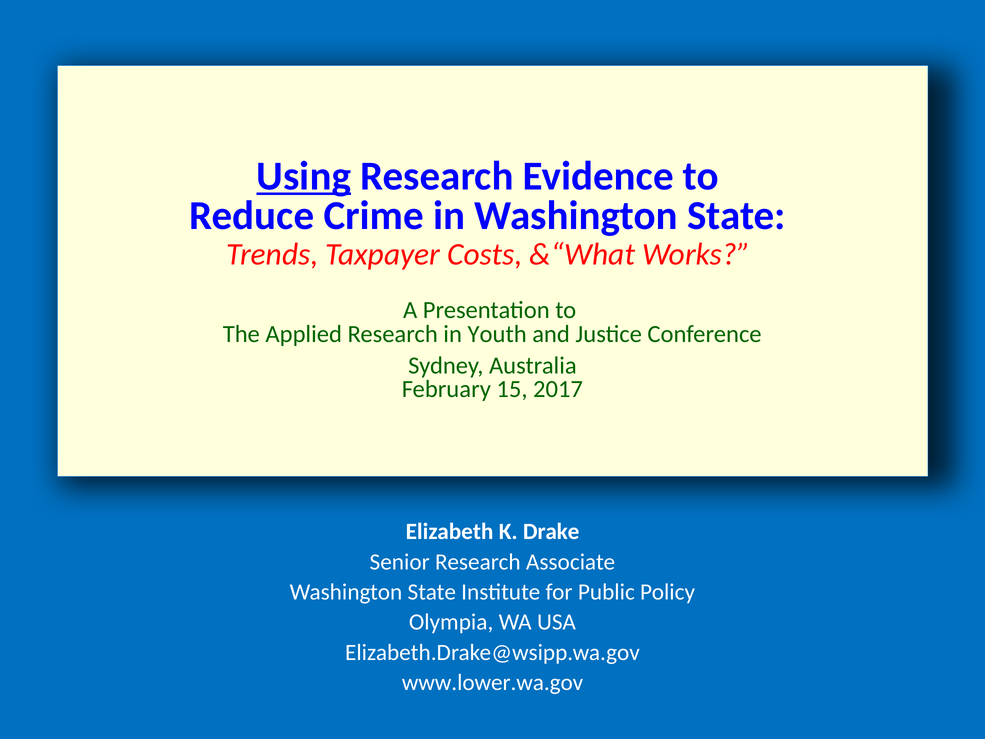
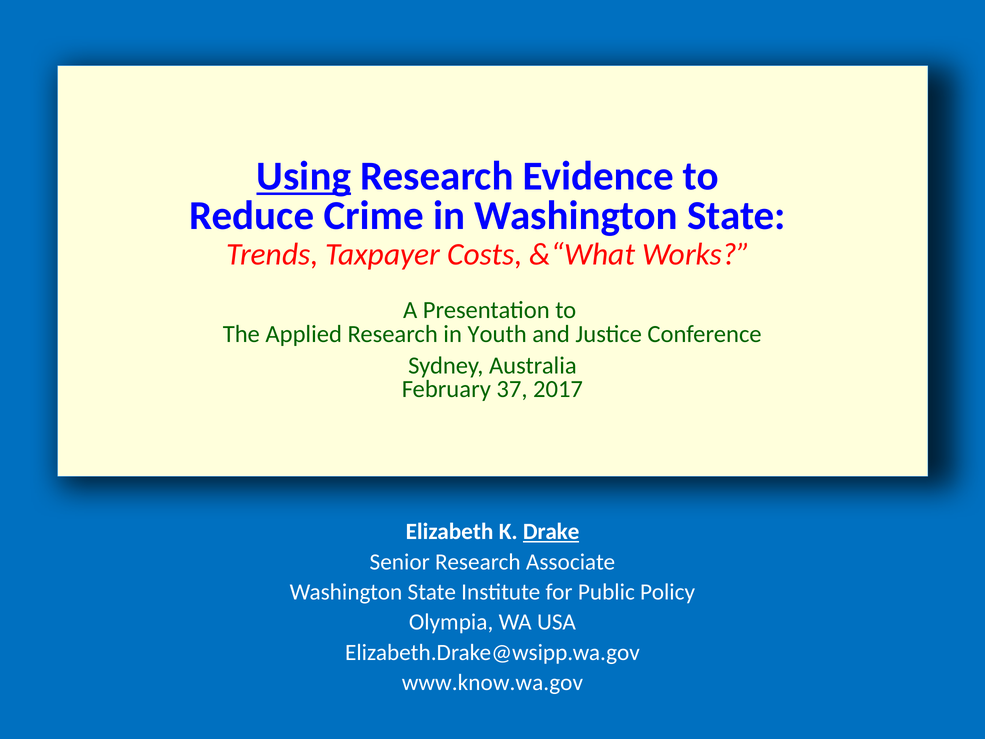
15: 15 -> 37 (512, 389)
Drake underline: none -> present (551, 532)
www.lower.wa.gov: www.lower.wa.gov -> www.know.wa.gov (492, 682)
